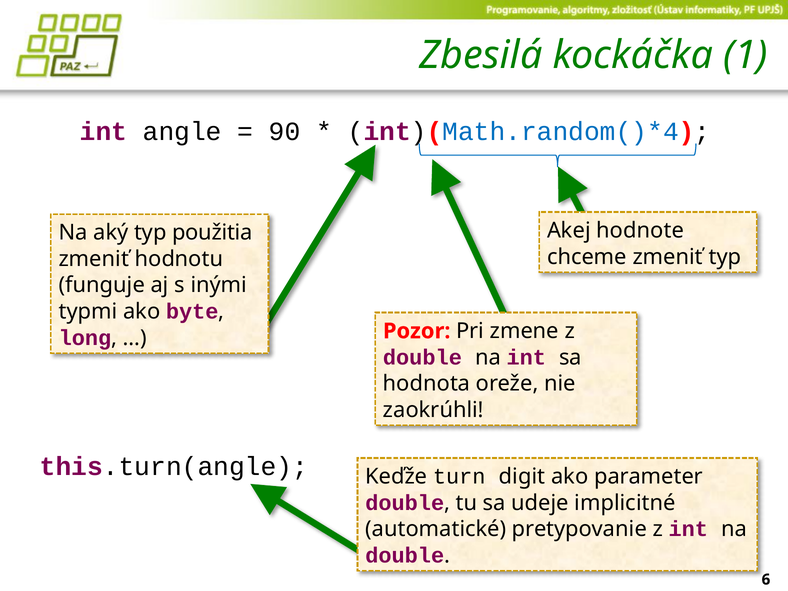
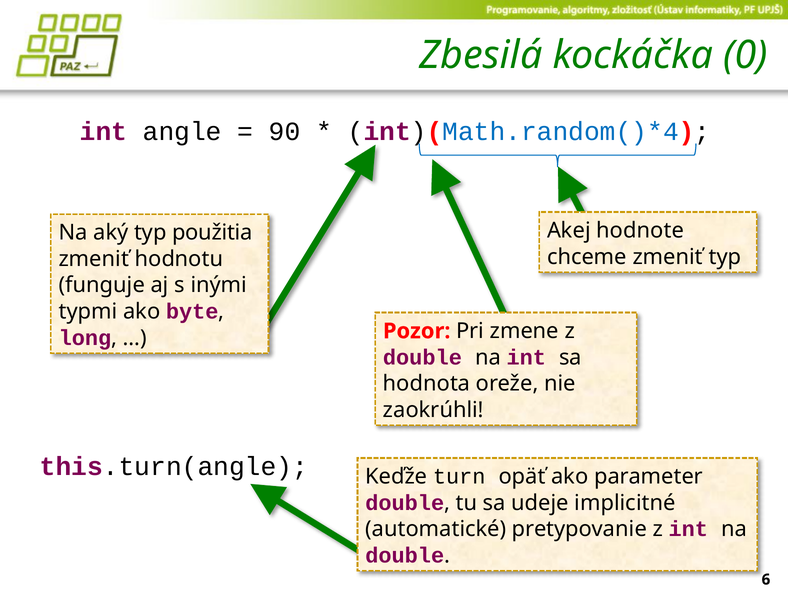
1: 1 -> 0 (746, 55)
digit: digit -> opäť (522, 477)
